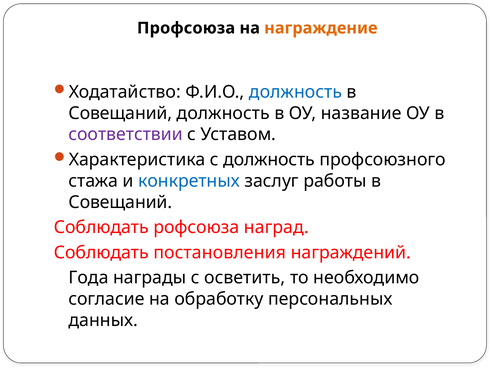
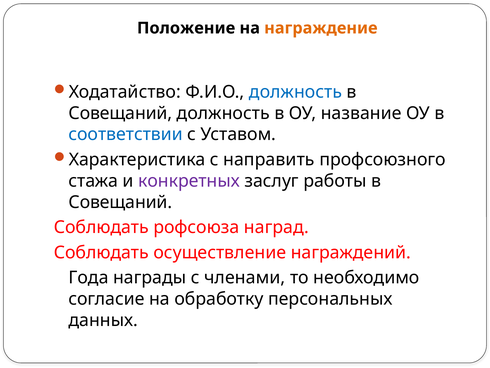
Профсоюза: Профсоюза -> Положение (186, 28)
соответствии colour: purple -> blue (126, 134)
с должность: должность -> направить (269, 159)
конкретных colour: blue -> purple (189, 181)
постановления: постановления -> осуществление (220, 252)
осветить: осветить -> членами (245, 277)
